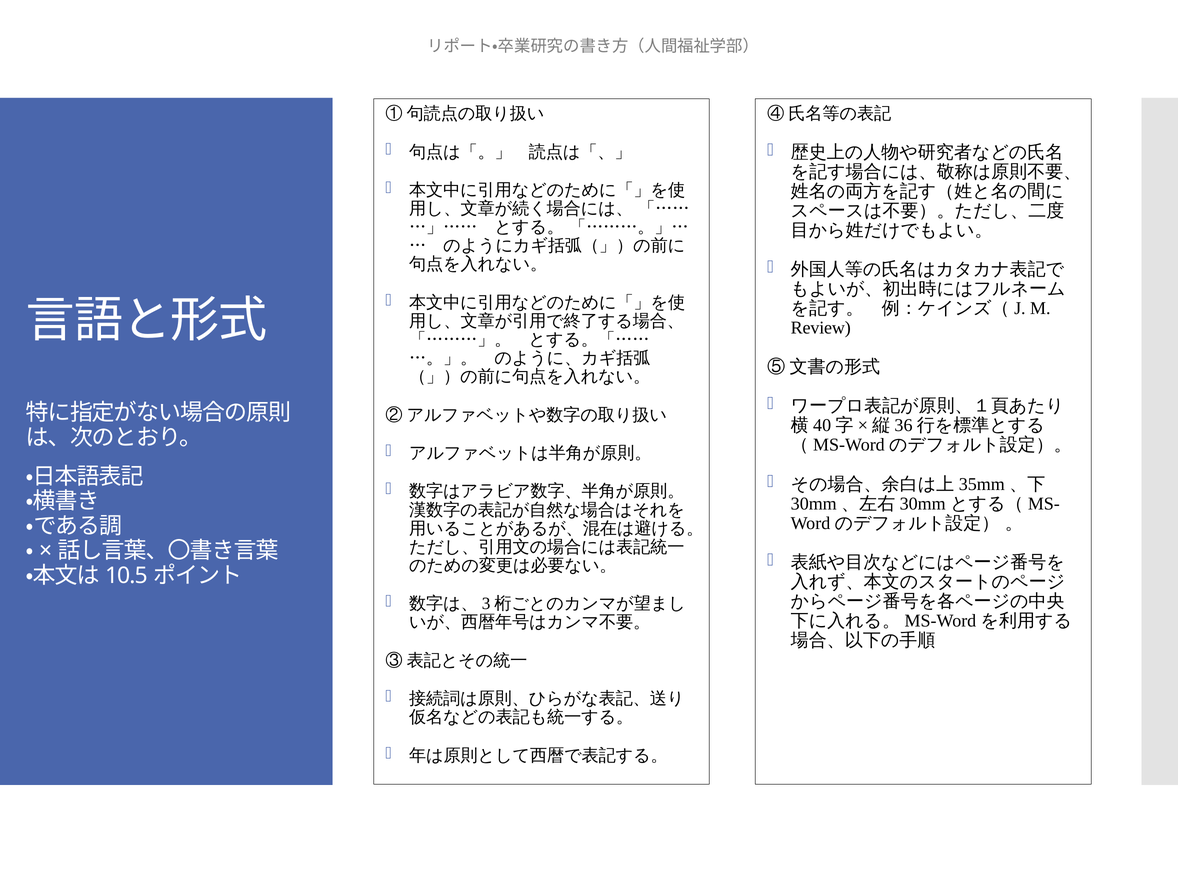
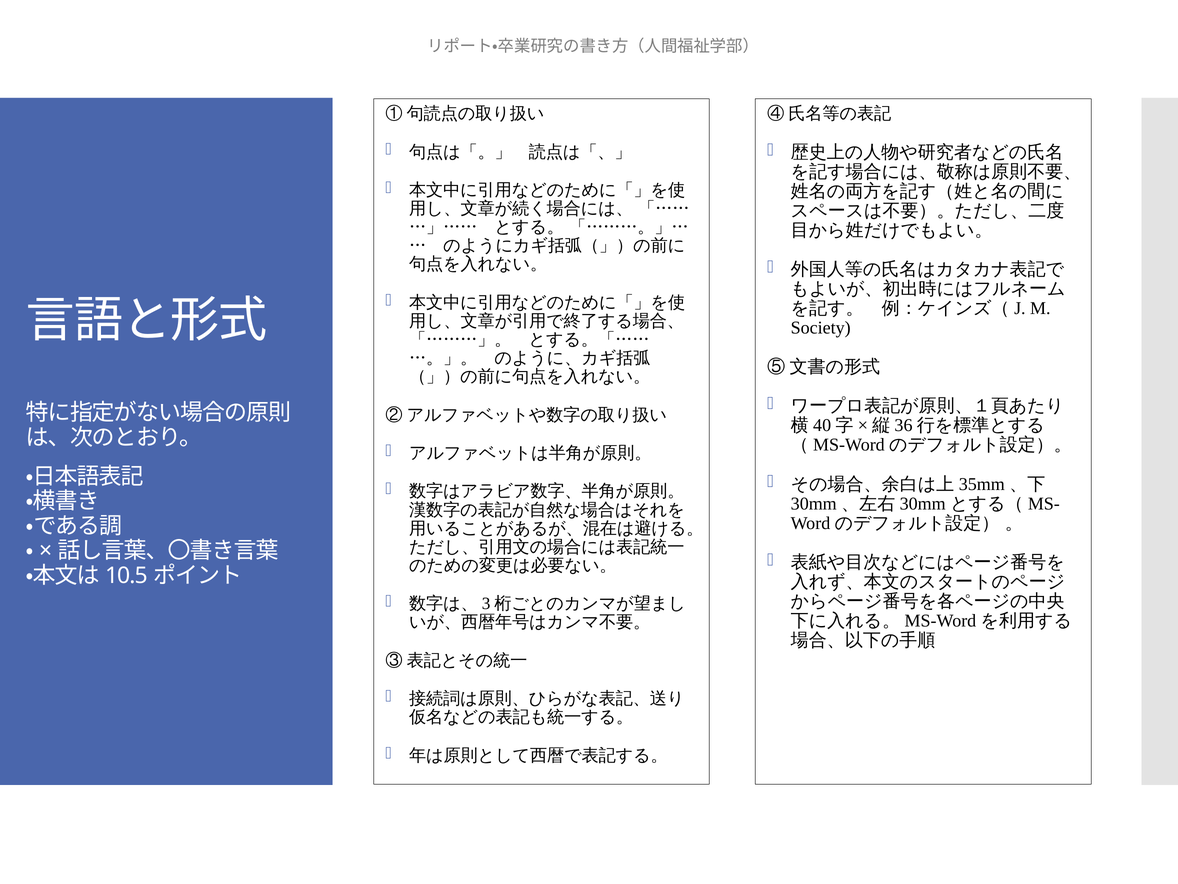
Review: Review -> Society (821, 328)
